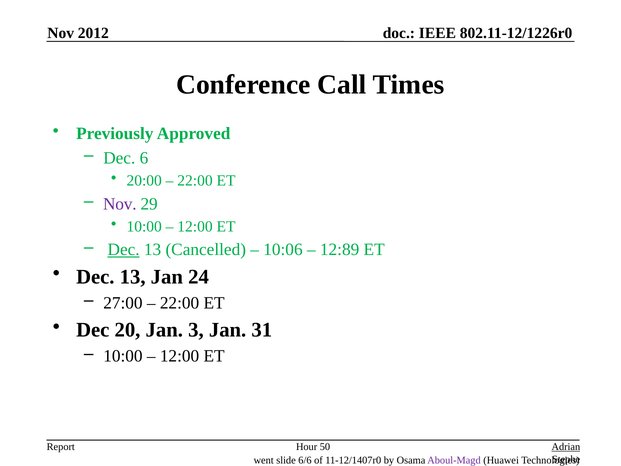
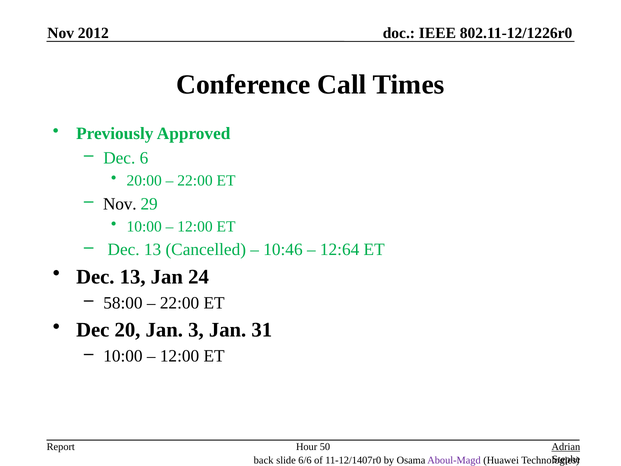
Nov colour: purple -> black (120, 204)
Dec underline: present -> none (124, 250)
10:06: 10:06 -> 10:46 (283, 250)
12:89: 12:89 -> 12:64 (340, 250)
27:00: 27:00 -> 58:00 (123, 303)
went: went -> back (264, 460)
